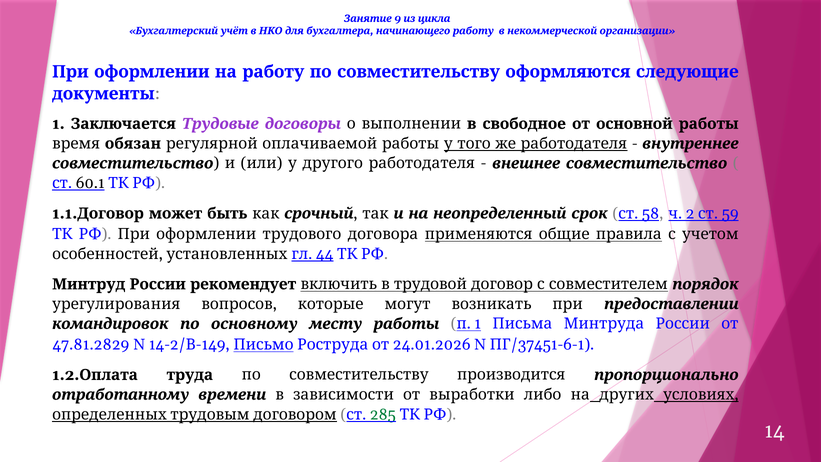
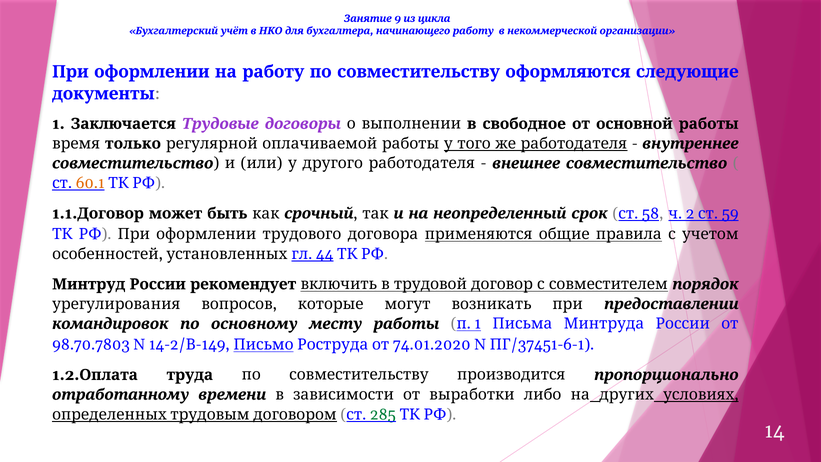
обязан: обязан -> только (133, 143)
60.1 colour: black -> orange (90, 183)
24.01.2026: 24.01.2026 -> 74.01.2020 (432, 345)
47.81.2829: 47.81.2829 -> 98.70.7803 (91, 345)
